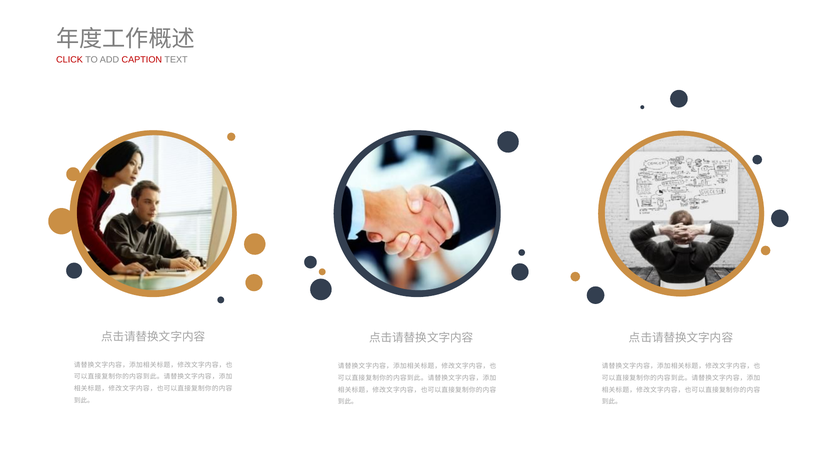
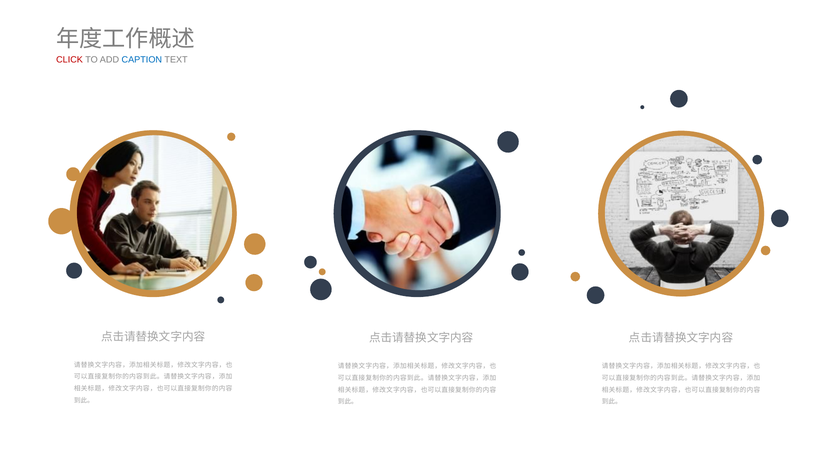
CAPTION colour: red -> blue (142, 60)
